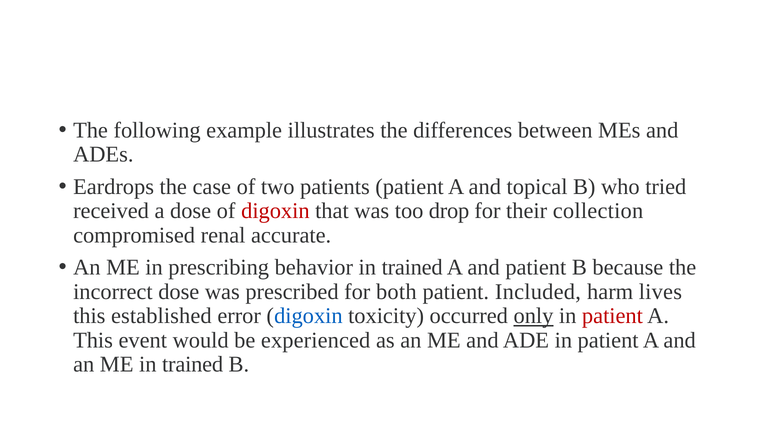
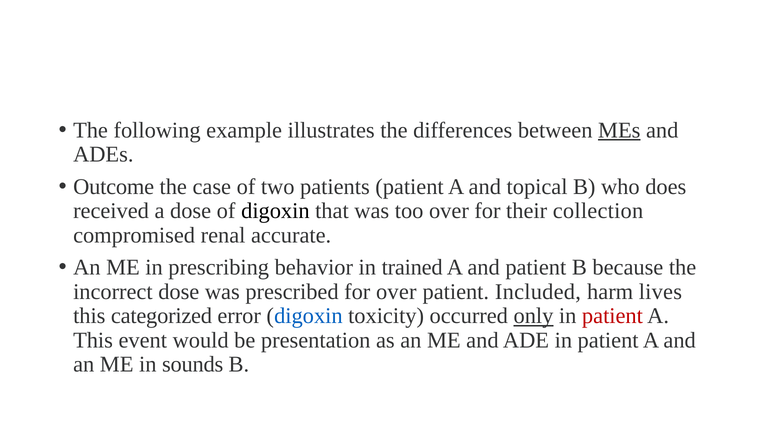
MEs underline: none -> present (619, 130)
Eardrops: Eardrops -> Outcome (114, 187)
tried: tried -> does (666, 187)
digoxin colour: red -> black (275, 211)
too drop: drop -> over (449, 211)
for both: both -> over (396, 292)
established: established -> categorized (162, 316)
experienced: experienced -> presentation (316, 340)
ME in trained: trained -> sounds (193, 365)
